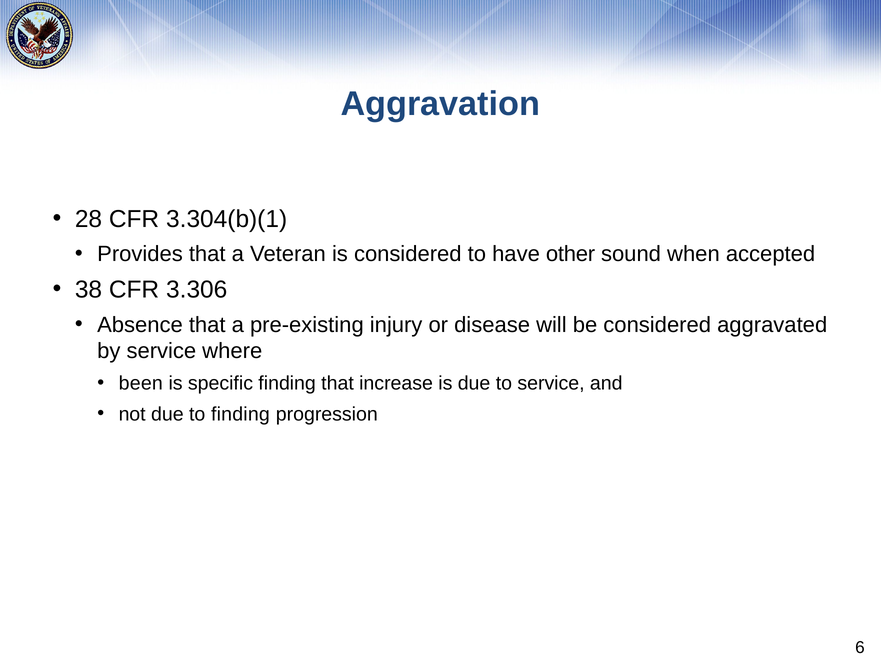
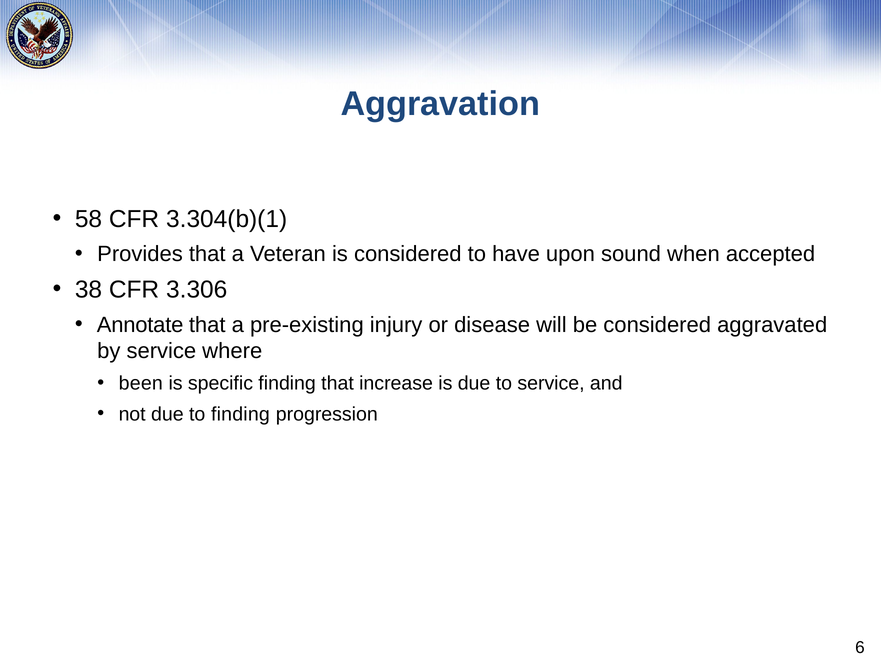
28: 28 -> 58 (88, 219)
other: other -> upon (570, 254)
Absence: Absence -> Annotate (140, 325)
